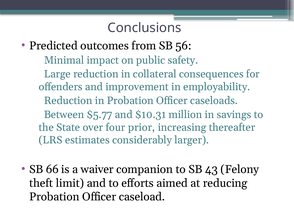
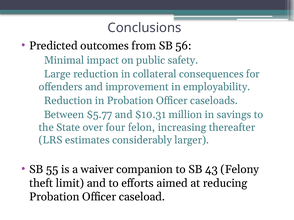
prior: prior -> felon (142, 128)
66: 66 -> 55 (52, 170)
